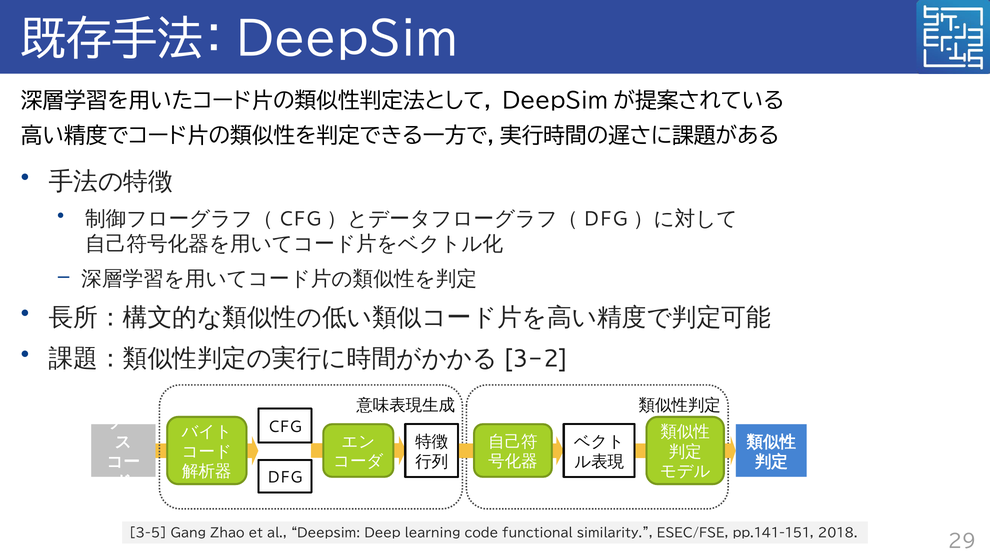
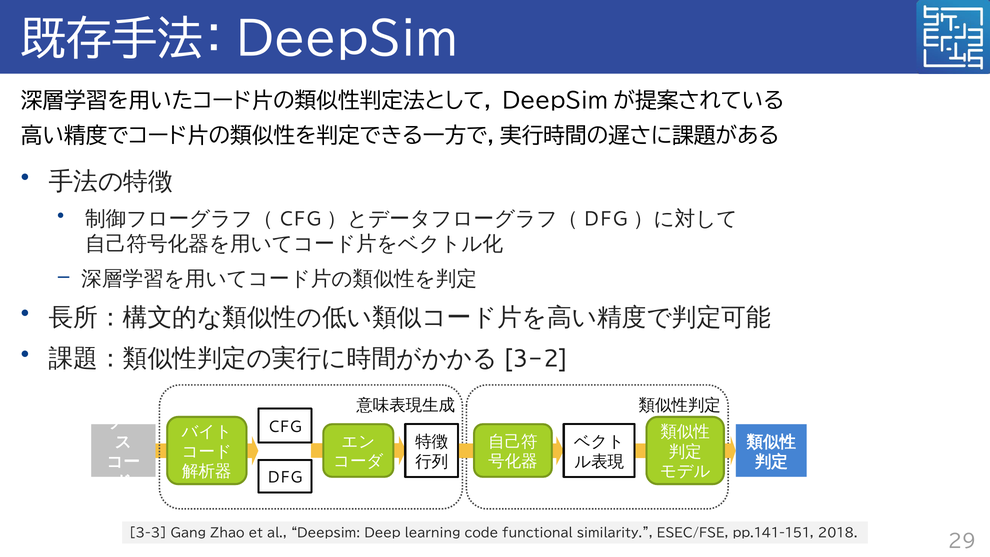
3-5: 3-5 -> 3-3 (148, 533)
